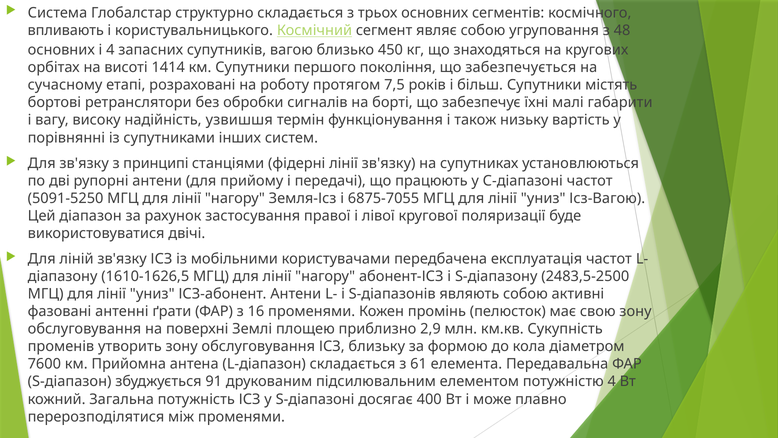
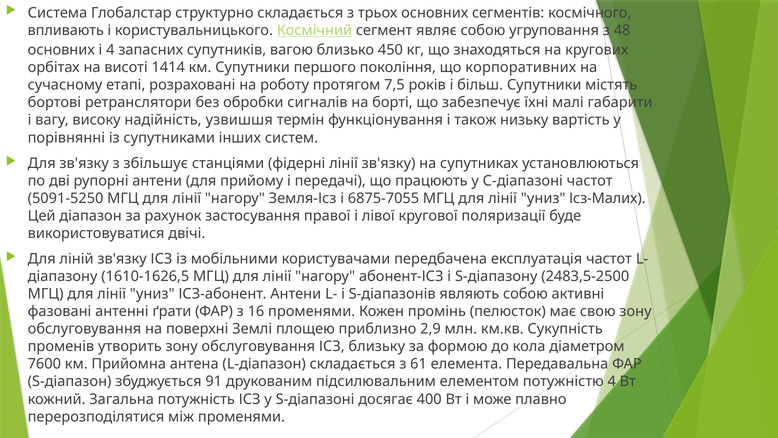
забезпечується: забезпечується -> корпоративних (521, 68)
принципі: принципі -> збільшує (156, 163)
Ісз-Вагою: Ісз-Вагою -> Ісз-Малих (607, 198)
